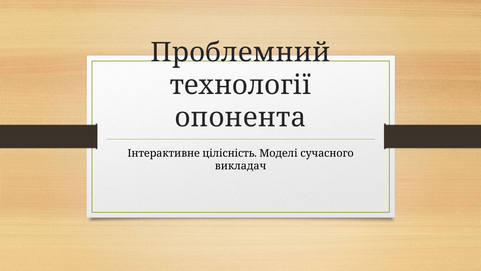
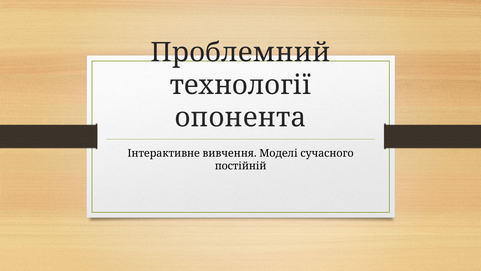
цілісність: цілісність -> вивчення (230, 153)
викладач: викладач -> постійній (241, 166)
